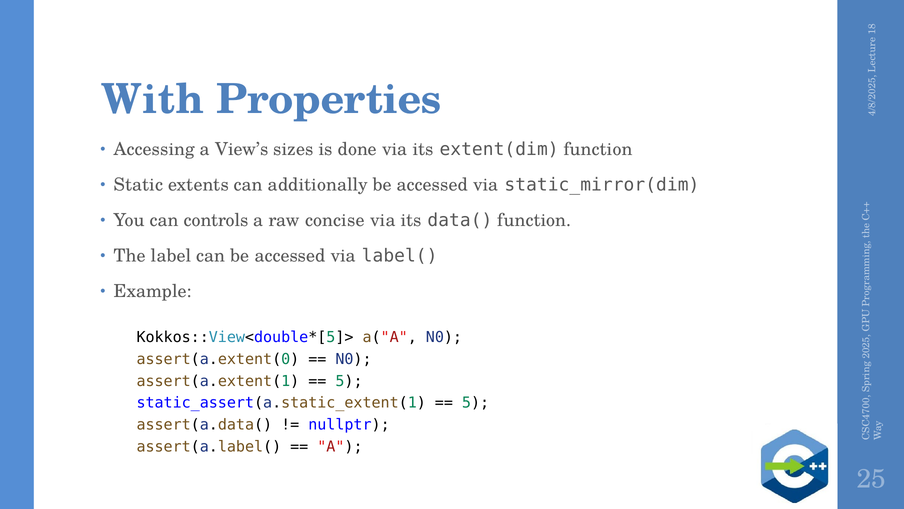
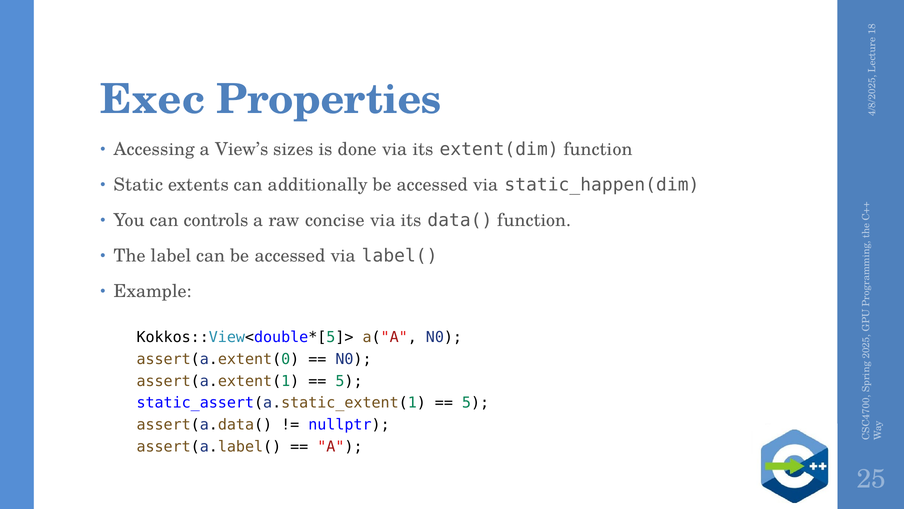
With: With -> Exec (153, 99)
static_mirror(dim: static_mirror(dim -> static_happen(dim (602, 185)
